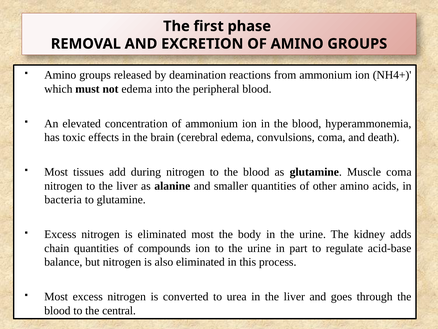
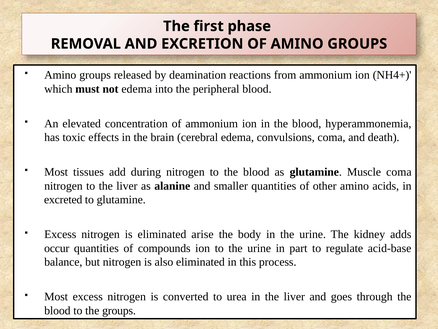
bacteria: bacteria -> excreted (63, 199)
eliminated most: most -> arise (202, 234)
chain: chain -> occur (57, 248)
the central: central -> groups (119, 310)
